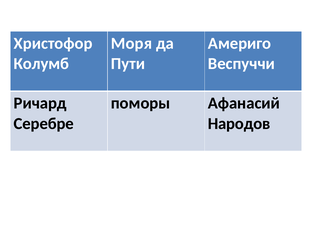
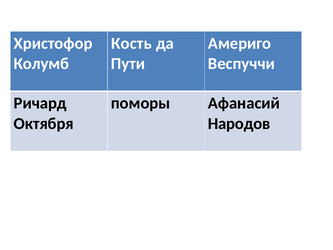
Моря: Моря -> Кость (131, 43)
Серебре: Серебре -> Октября (44, 123)
